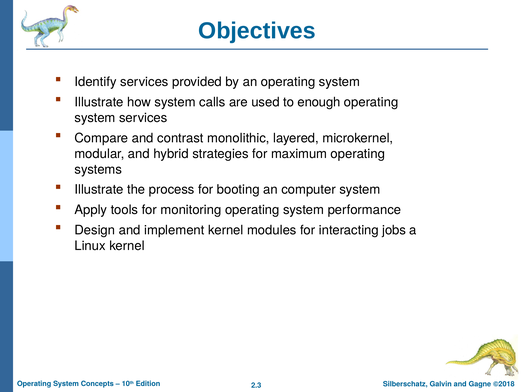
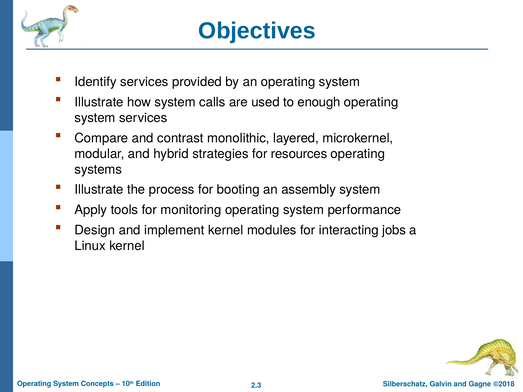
maximum: maximum -> resources (299, 154)
computer: computer -> assembly (309, 190)
